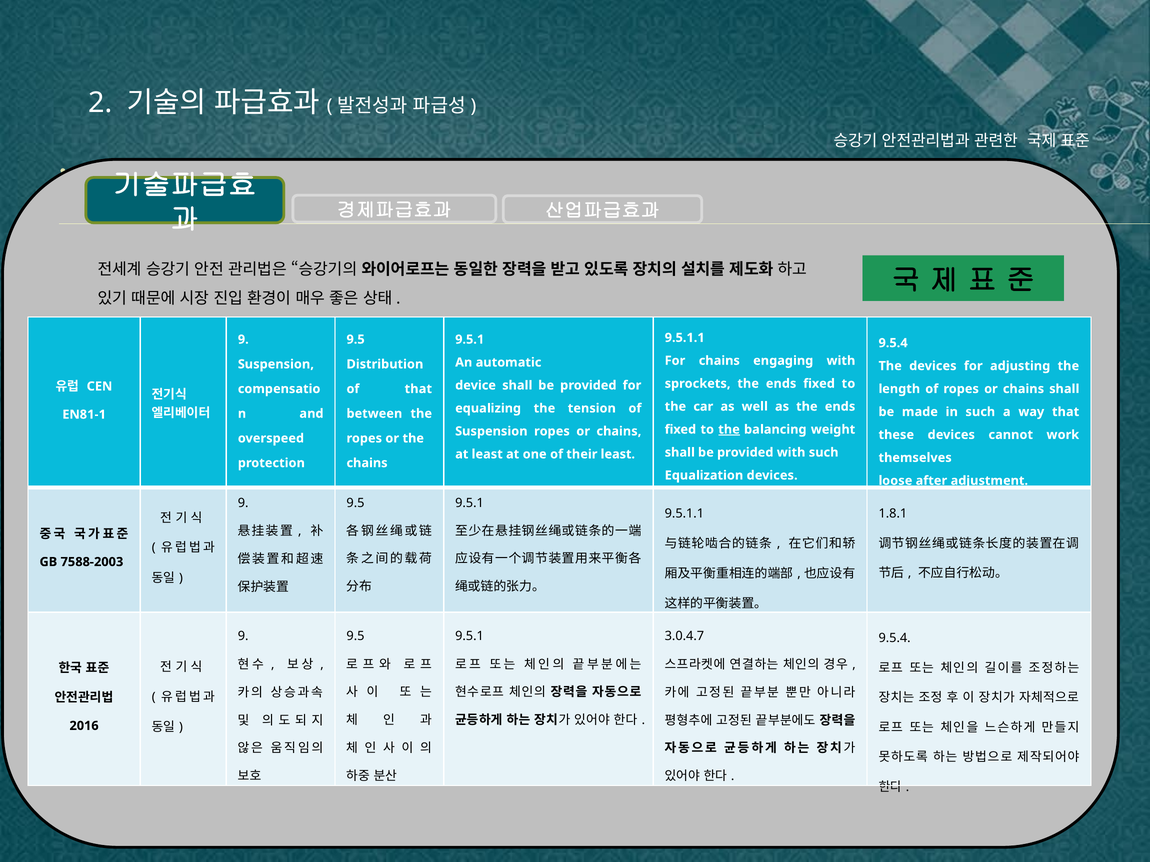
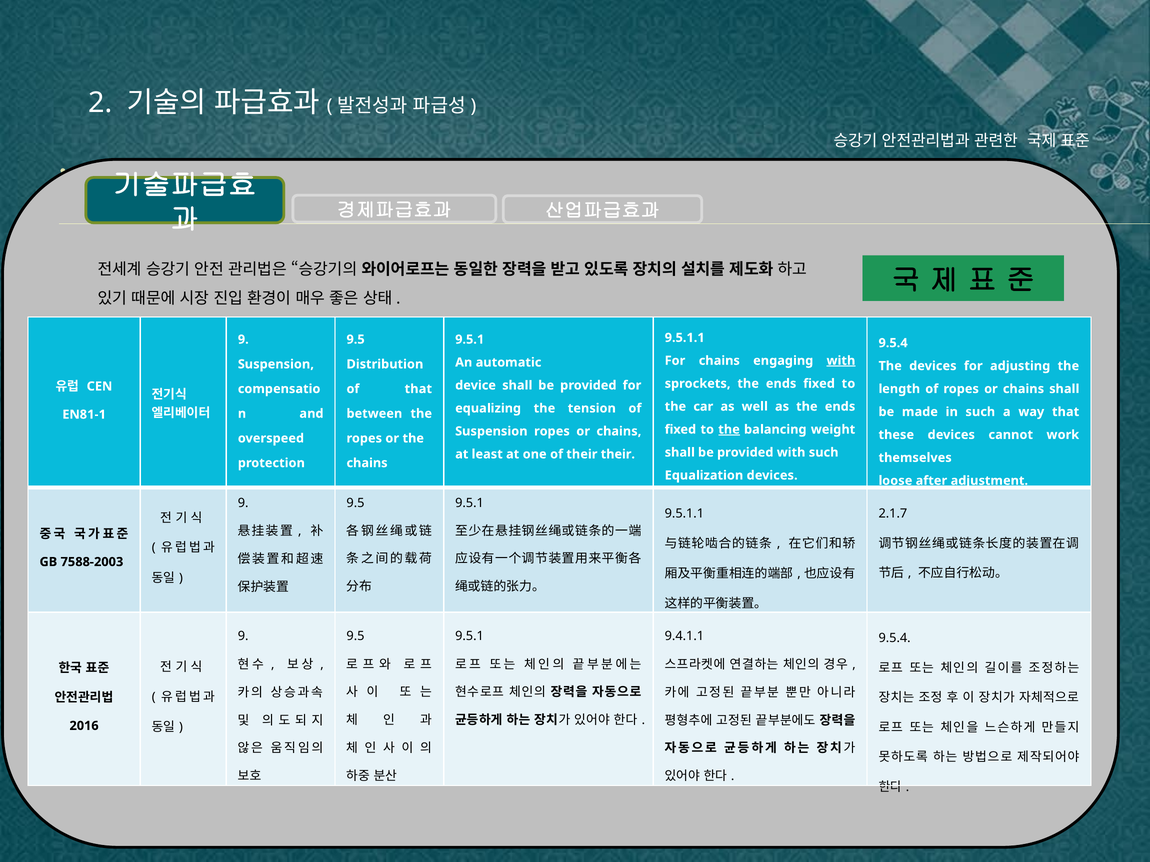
with underline: none -> present (841, 361)
their least: least -> their (618, 454)
1.8.1: 1.8.1 -> 2.1.7 (893, 514)
3.0.4.7: 3.0.4.7 -> 9.4.1.1 (684, 637)
